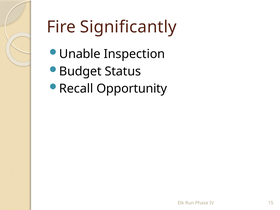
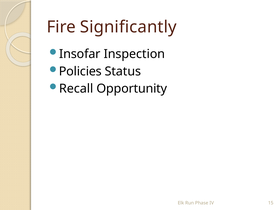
Unable: Unable -> Insofar (80, 54)
Budget: Budget -> Policies (80, 71)
